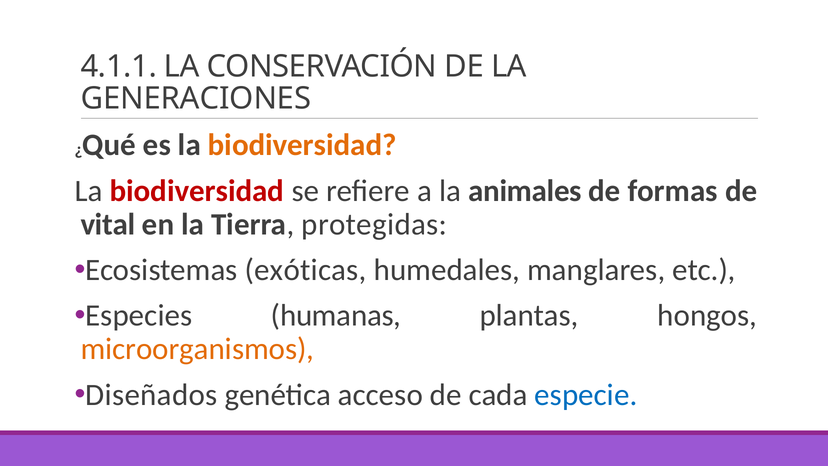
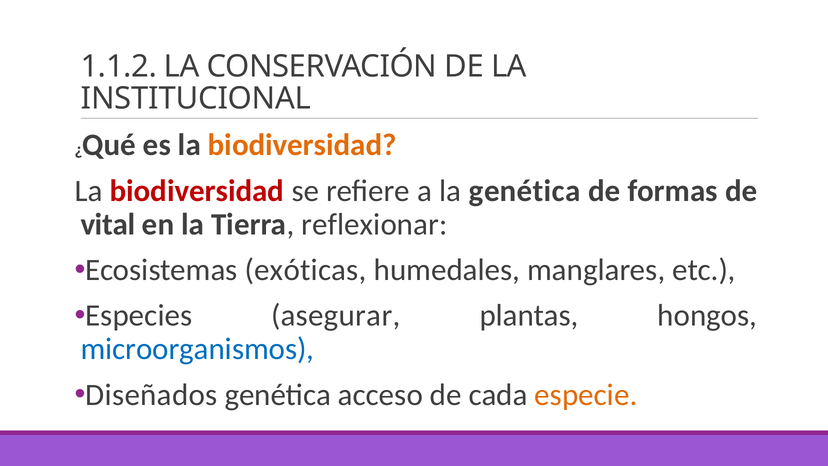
4.1.1: 4.1.1 -> 1.1.2 (119, 67)
GENERACIONES: GENERACIONES -> INSTITUCIONAL (196, 98)
la animales: animales -> genética (525, 191)
protegidas: protegidas -> reflexionar (374, 224)
humanas: humanas -> asegurar (336, 315)
microorganismos colour: orange -> blue (197, 349)
especie colour: blue -> orange (586, 395)
